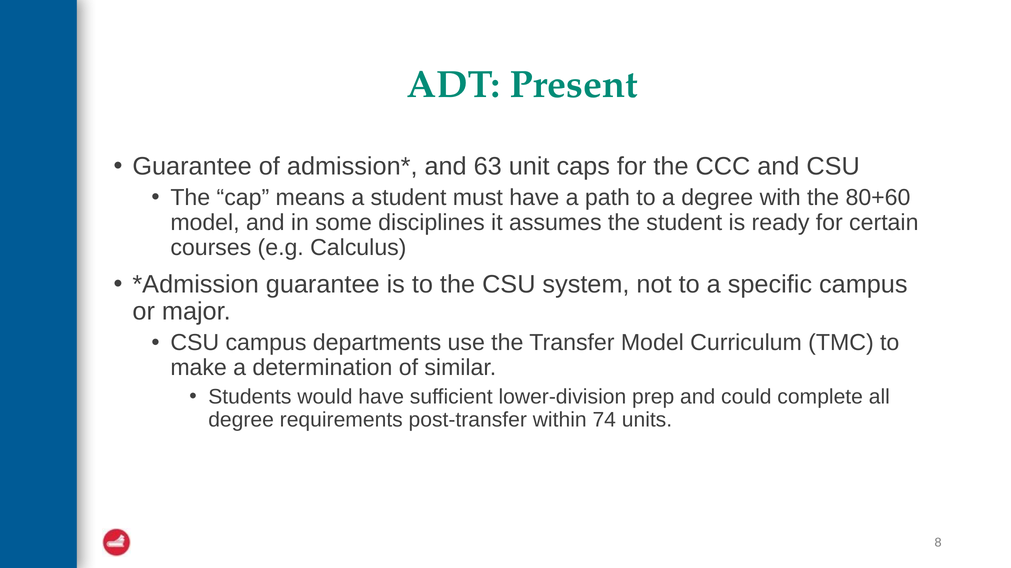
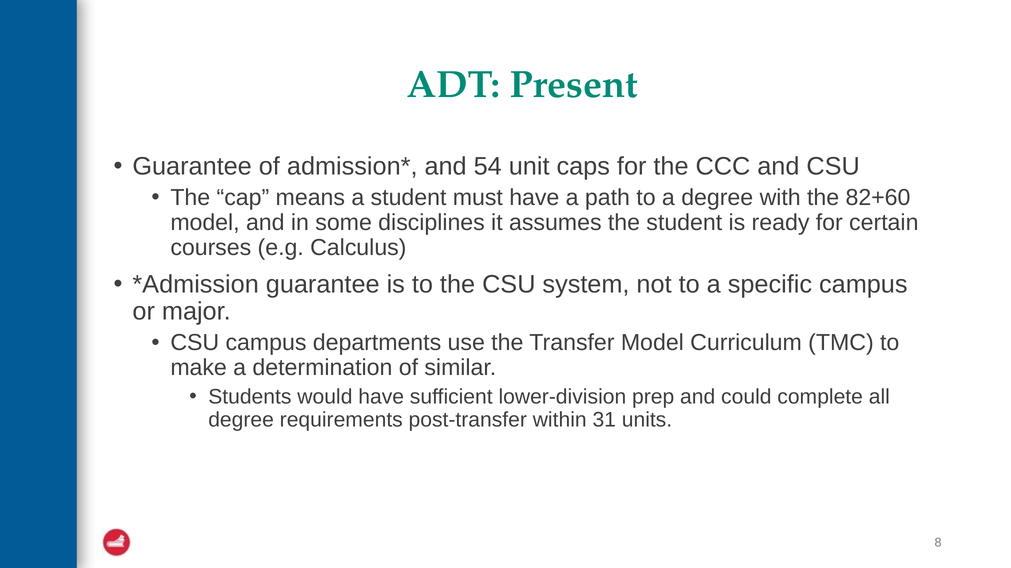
63: 63 -> 54 (488, 166)
80+60: 80+60 -> 82+60 (878, 198)
74: 74 -> 31 (604, 420)
